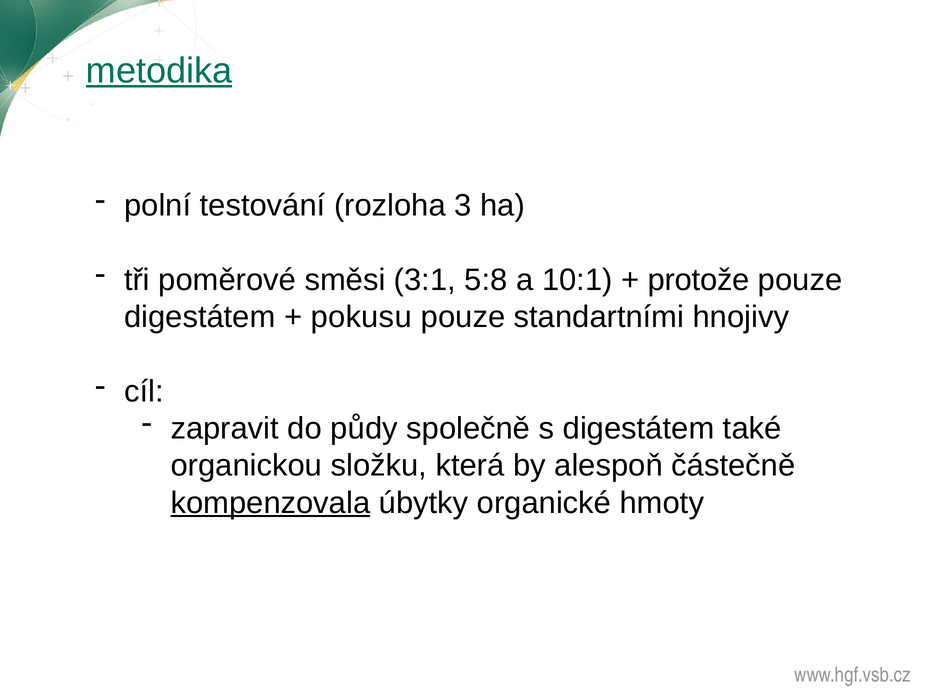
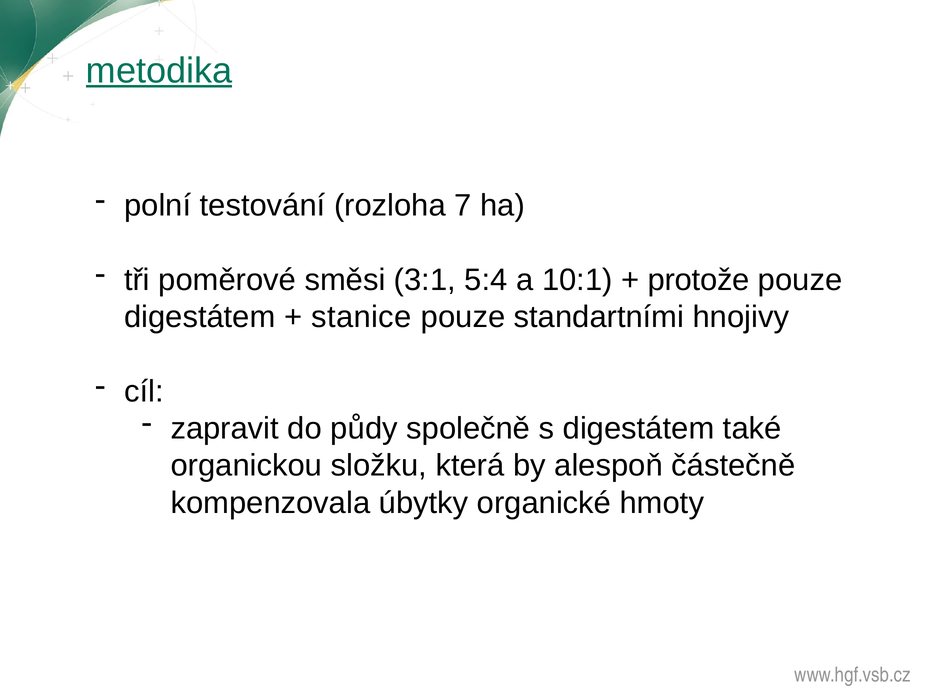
3: 3 -> 7 (463, 205)
5:8: 5:8 -> 5:4 (486, 280)
pokusu: pokusu -> stanice (361, 317)
kompenzovala underline: present -> none (270, 503)
